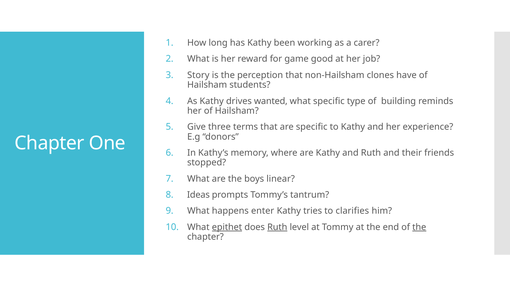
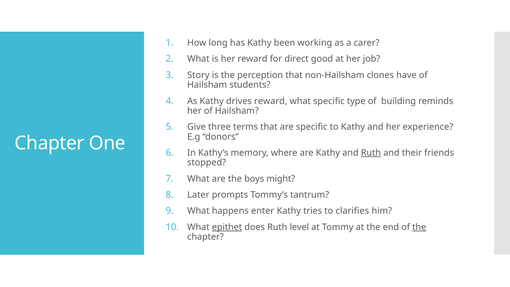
game: game -> direct (297, 59)
drives wanted: wanted -> reward (271, 101)
Ruth underline: none -> present (371, 153)
linear: linear -> might (281, 179)
Ideas: Ideas -> Later (198, 195)
Ruth underline: present -> none (277, 227)
